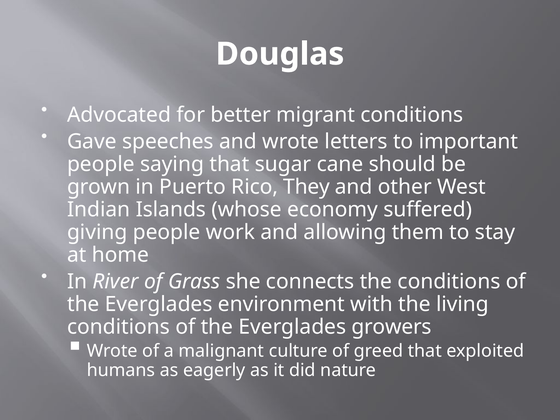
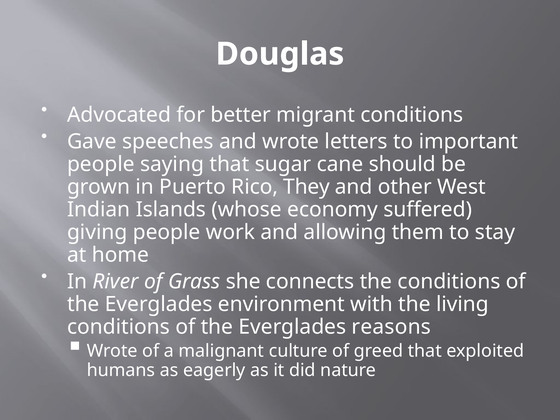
growers: growers -> reasons (391, 327)
